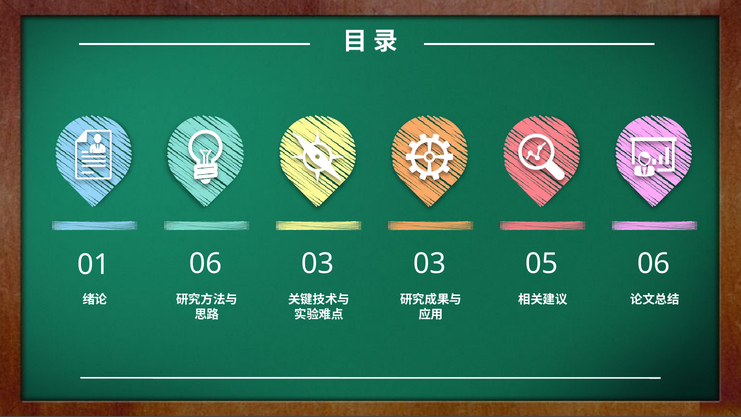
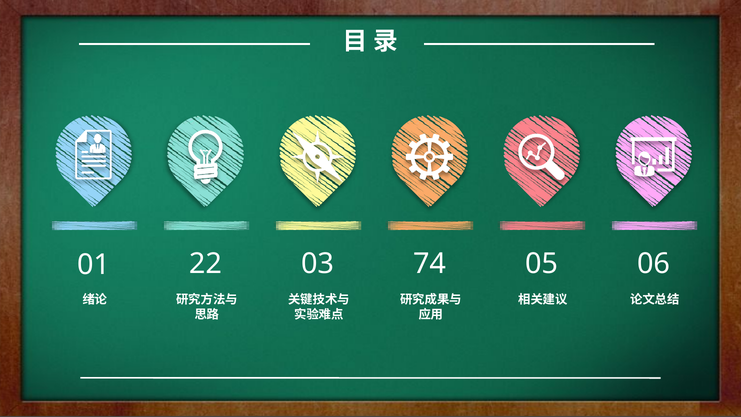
01 06: 06 -> 22 (205, 264)
03 03: 03 -> 74 (430, 264)
